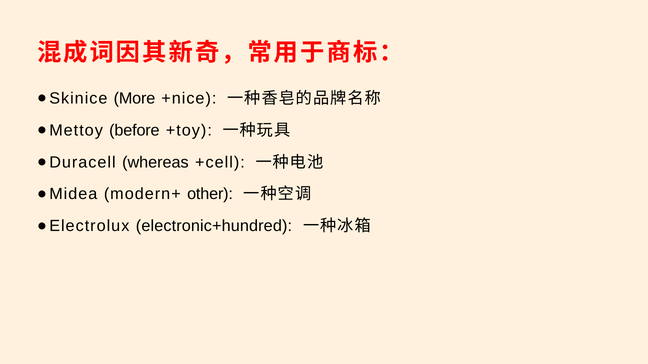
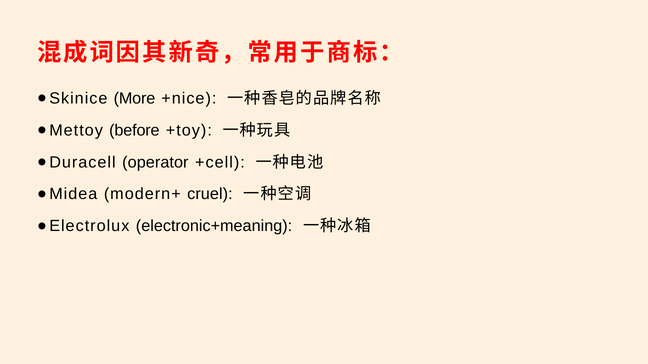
whereas: whereas -> operator (155, 162)
other: other -> cruel (210, 194)
electronic+hundred: electronic+hundred -> electronic+meaning (214, 226)
